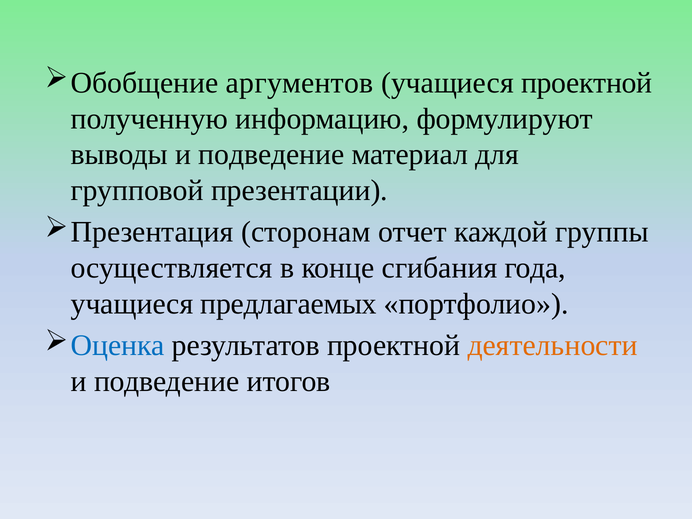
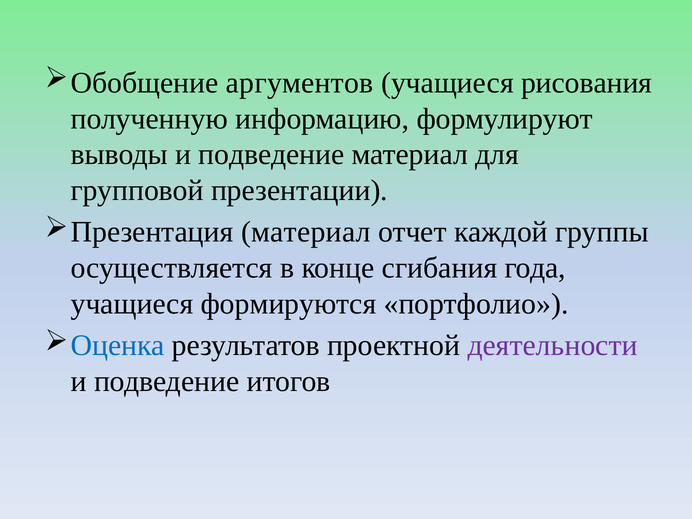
учащиеся проектной: проектной -> рисования (587, 83)
Презентация сторонам: сторонам -> материал (306, 232)
предлагаемых: предлагаемых -> формируются (289, 304)
деятельности colour: orange -> purple (553, 346)
